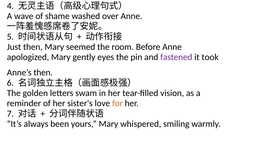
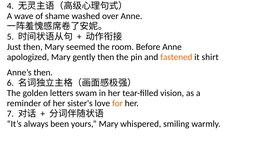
gently eyes: eyes -> then (106, 57)
fastened colour: purple -> orange (176, 57)
took: took -> shirt (210, 57)
